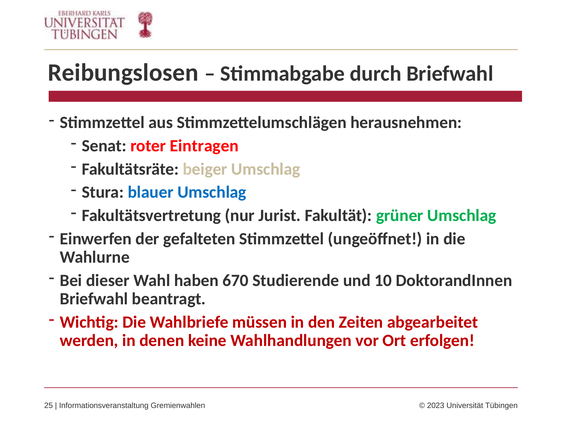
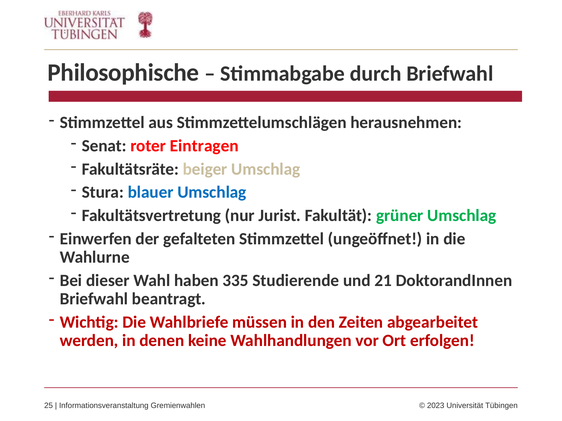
Reibungslosen: Reibungslosen -> Philosophische (123, 73)
670: 670 -> 335 (236, 281)
10: 10 -> 21 (383, 281)
